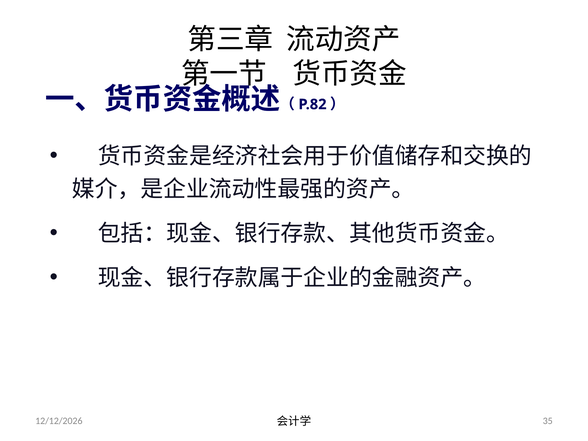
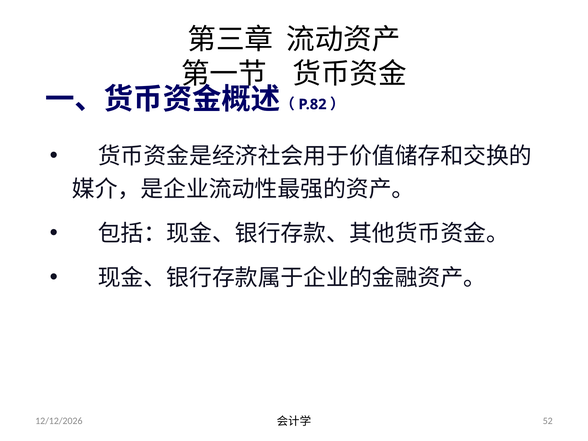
35: 35 -> 52 (548, 421)
